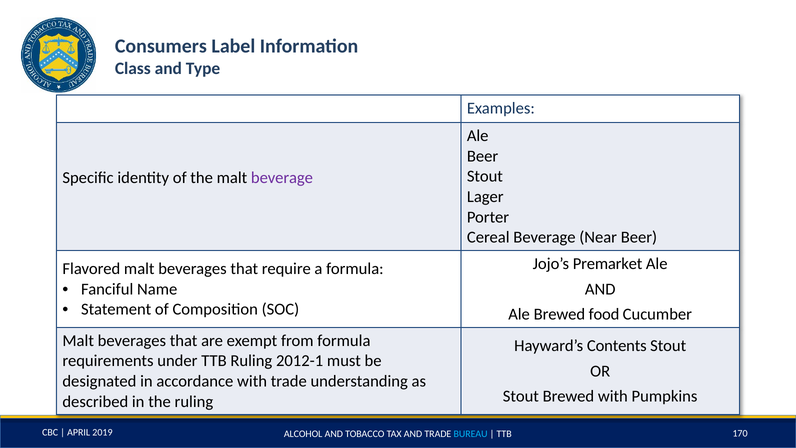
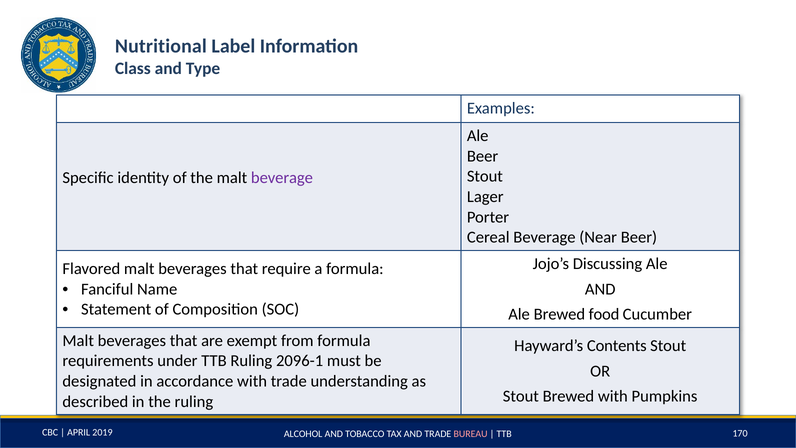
Consumers: Consumers -> Nutritional (161, 46)
Premarket: Premarket -> Discussing (607, 264)
2012-1: 2012-1 -> 2096-1 (300, 361)
BUREAU colour: light blue -> pink (471, 434)
